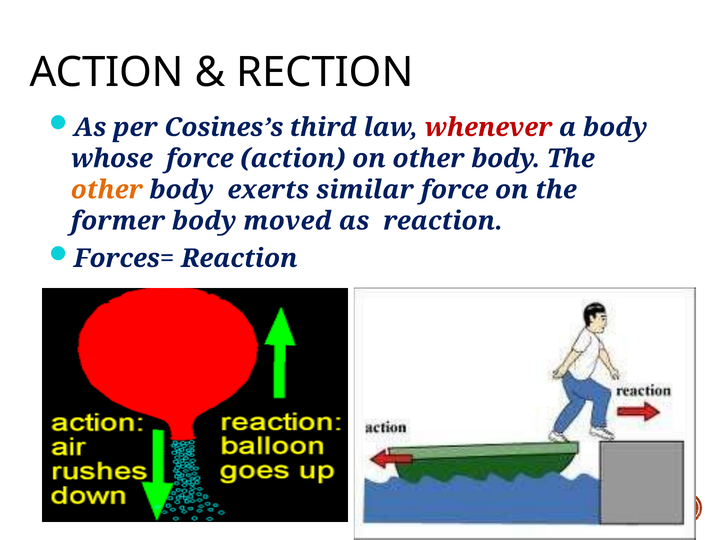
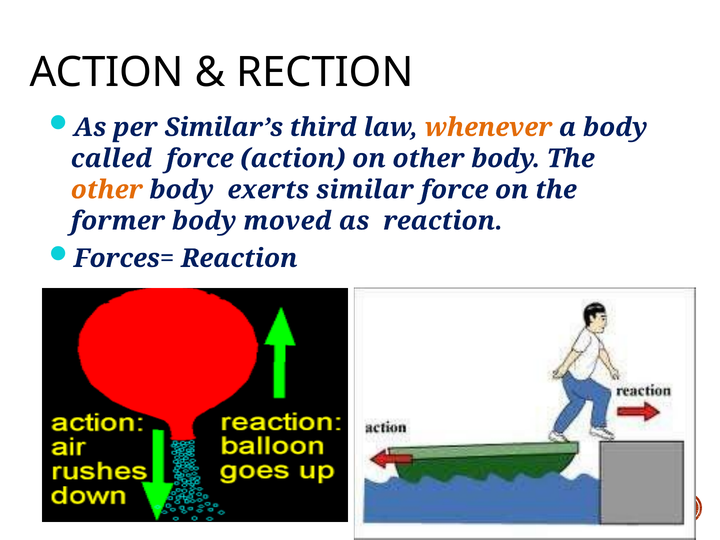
Cosines’s: Cosines’s -> Similar’s (224, 127)
whenever colour: red -> orange (488, 127)
whose: whose -> called (112, 159)
